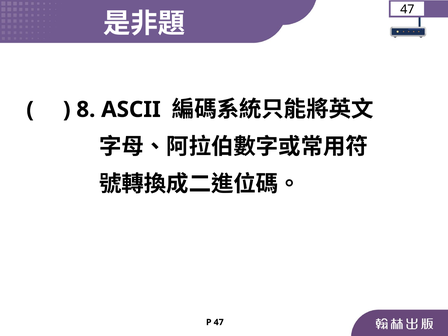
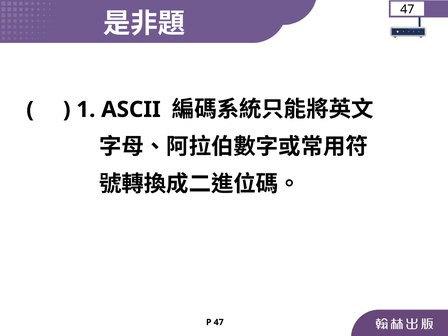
8: 8 -> 1 (86, 110)
